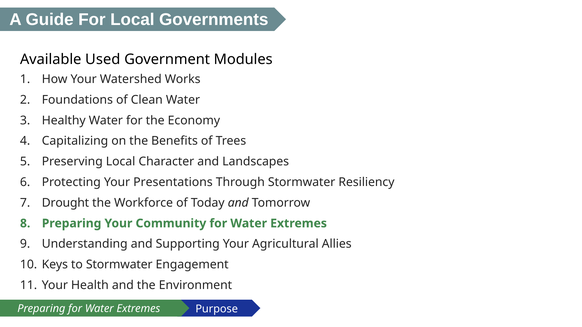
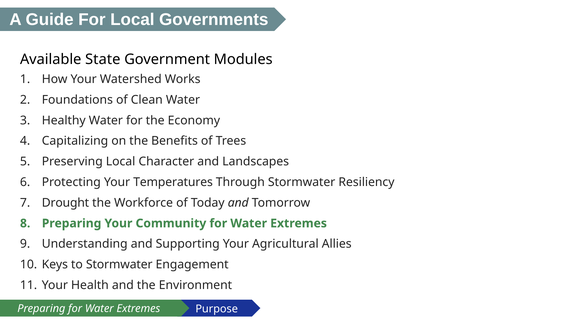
Used: Used -> State (103, 60)
Presentations: Presentations -> Temperatures (173, 182)
